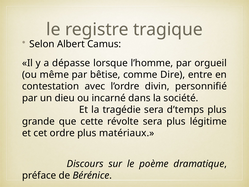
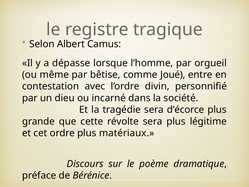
Dire: Dire -> Joué (173, 75)
d’temps: d’temps -> d’écorce (186, 110)
